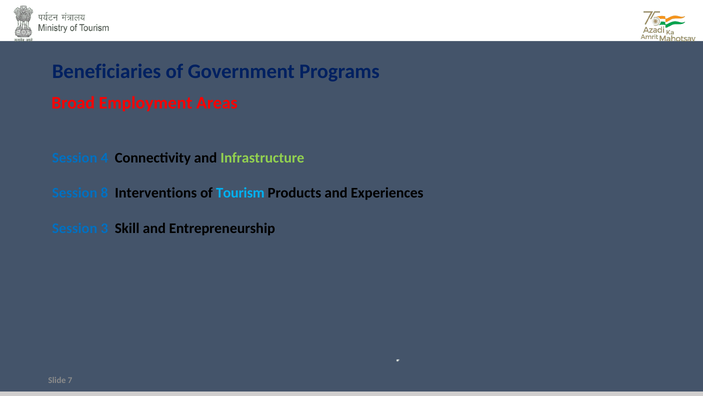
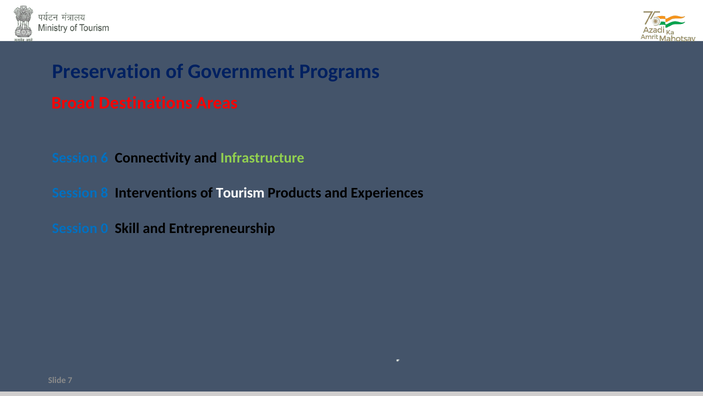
Beneficiaries: Beneficiaries -> Preservation (106, 72)
Employment: Employment -> Destinations (146, 103)
4: 4 -> 6 (104, 158)
Tourism colour: light blue -> white (240, 193)
3: 3 -> 0 (104, 228)
